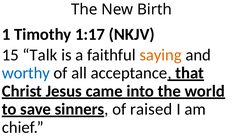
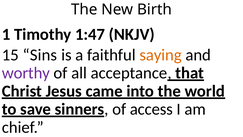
1:17: 1:17 -> 1:47 (90, 34)
Talk: Talk -> Sins (40, 55)
worthy colour: blue -> purple (26, 73)
raised: raised -> access (151, 109)
